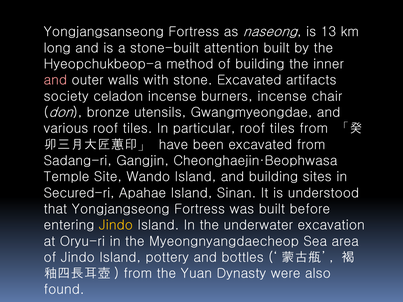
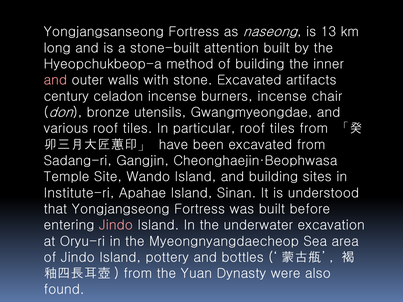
society: society -> century (66, 96)
Secured-ri: Secured-ri -> Institute-ri (79, 193)
Jindo colour: yellow -> pink (116, 225)
